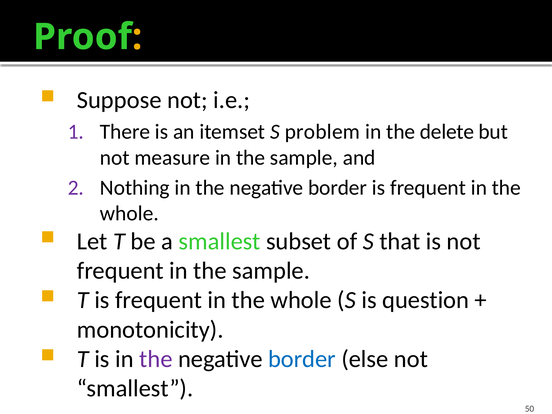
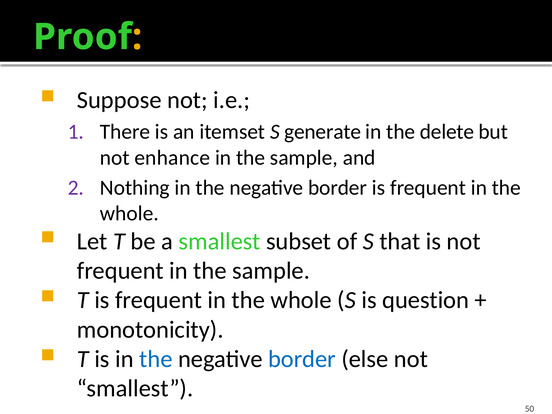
problem: problem -> generate (323, 132)
measure: measure -> enhance (172, 158)
the colour: purple -> blue (156, 359)
